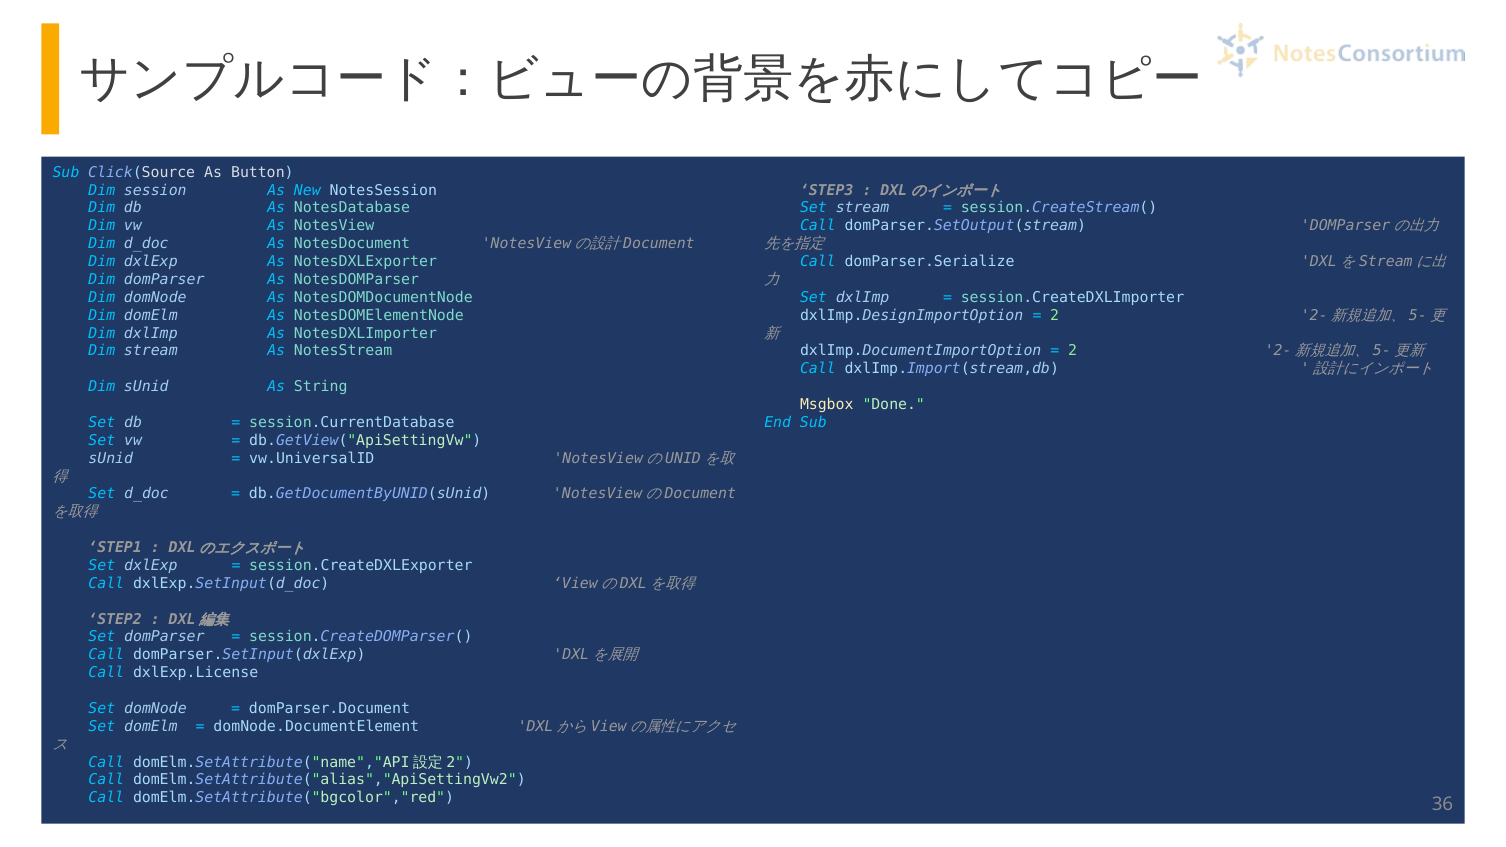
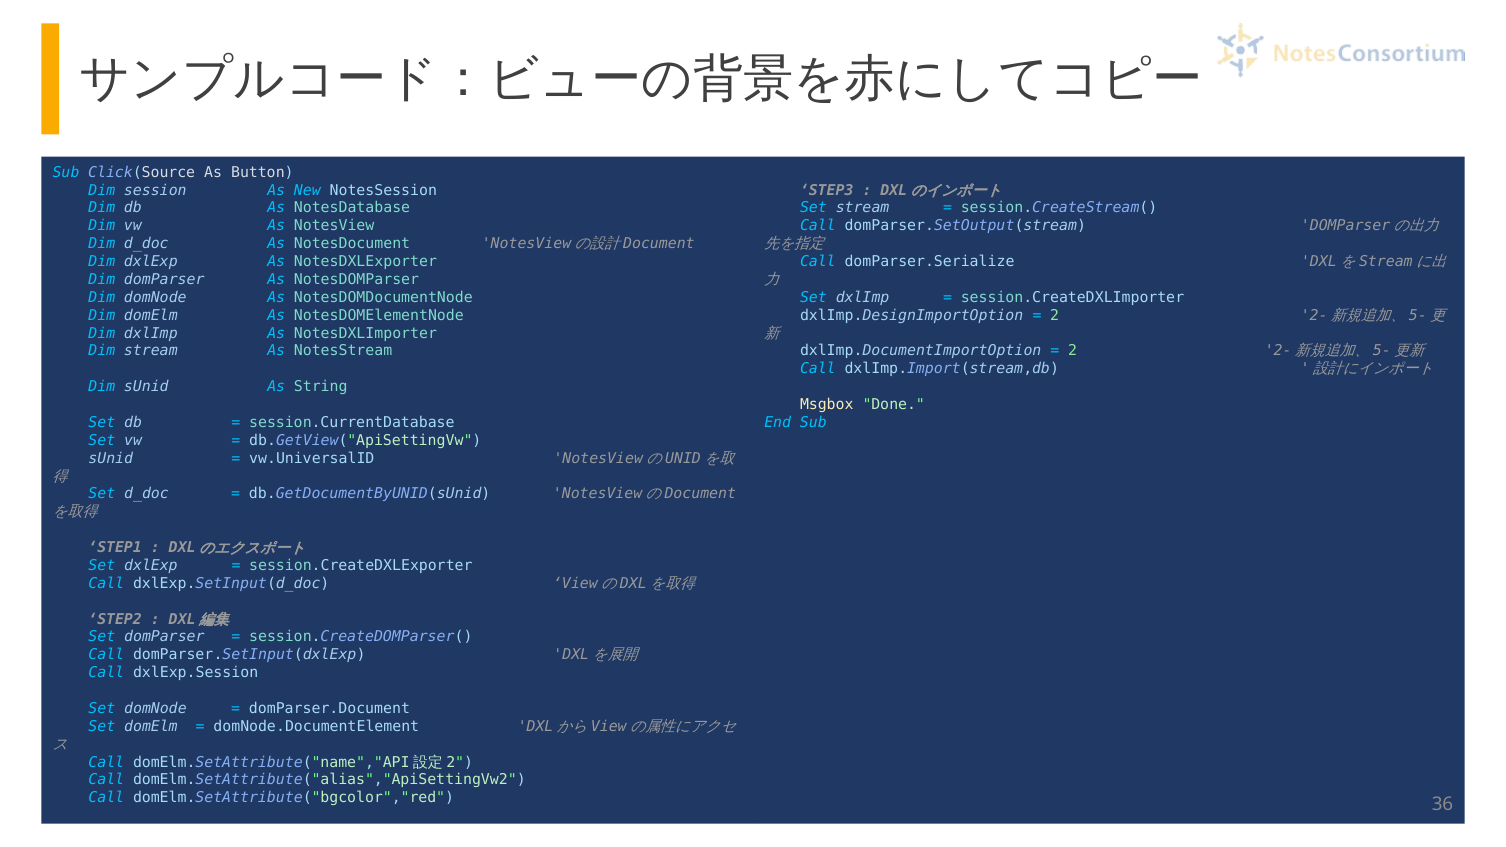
dxlExp.License: dxlExp.License -> dxlExp.Session (196, 673)
